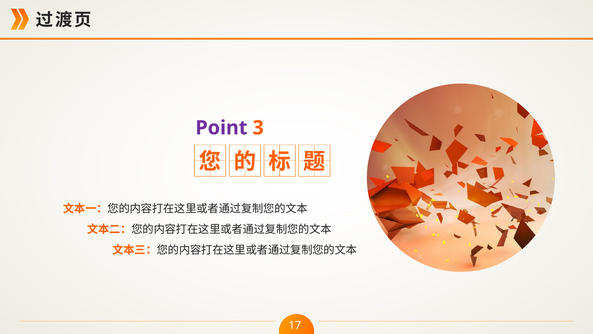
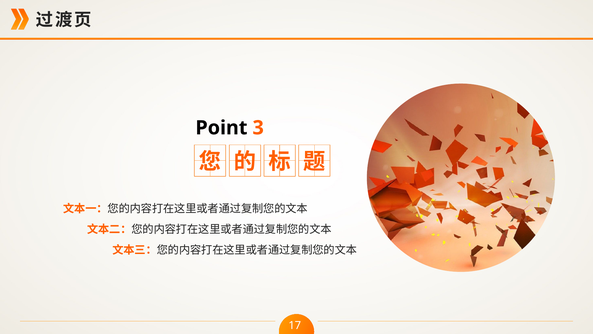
Point colour: purple -> black (221, 128)
